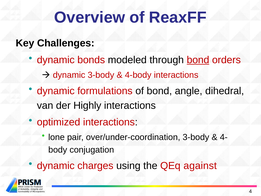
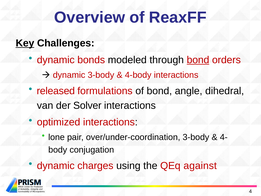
Key underline: none -> present (25, 43)
dynamic: dynamic -> released (56, 91)
Highly: Highly -> Solver (87, 105)
